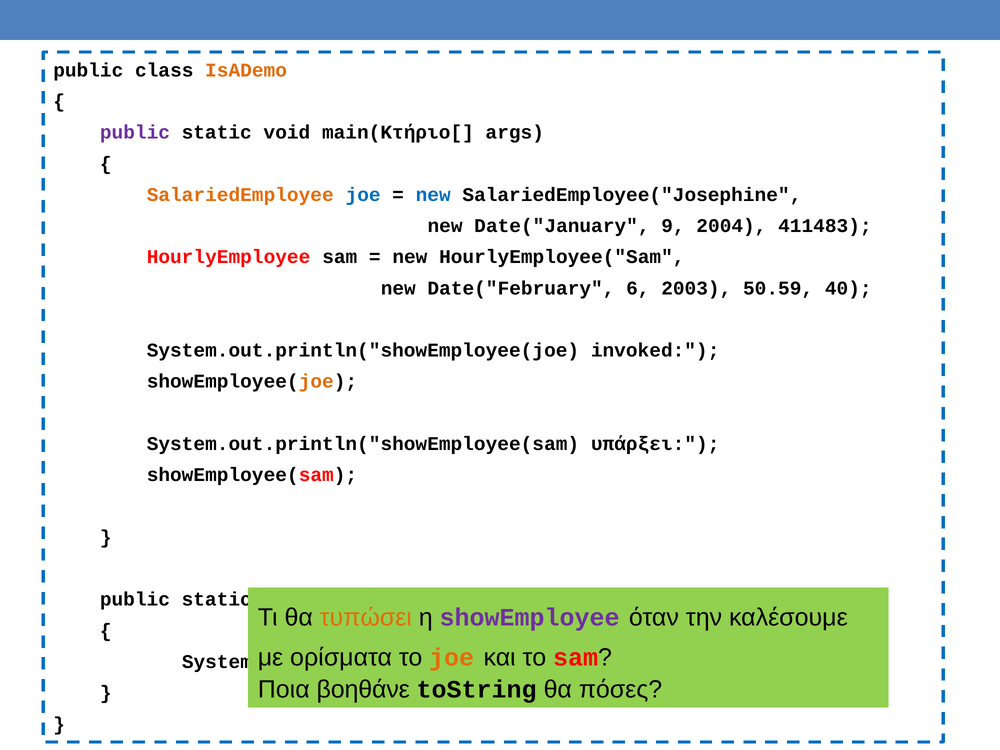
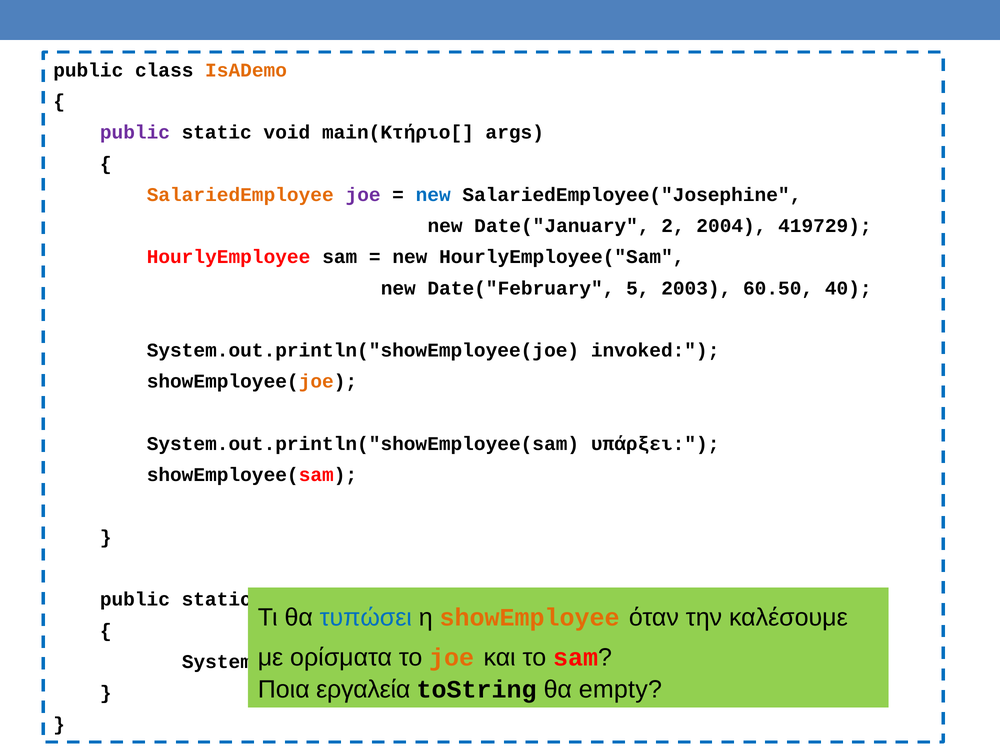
joe colour: blue -> purple (363, 195)
9: 9 -> 2 (673, 226)
411483: 411483 -> 419729 (825, 226)
6: 6 -> 5 (638, 288)
50.59: 50.59 -> 60.50 (778, 288)
τυπώσει colour: orange -> blue (366, 618)
showEmployee colour: purple -> orange (530, 618)
βοηθάνε: βοηθάνε -> εργαλεία (363, 689)
πόσες: πόσες -> empty (620, 689)
